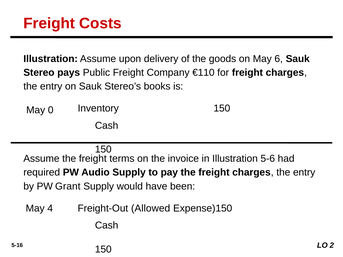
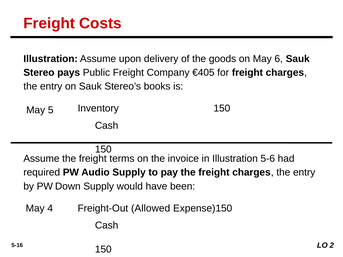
€110: €110 -> €405 (203, 73)
0: 0 -> 5 (51, 110)
Grant: Grant -> Down (68, 186)
